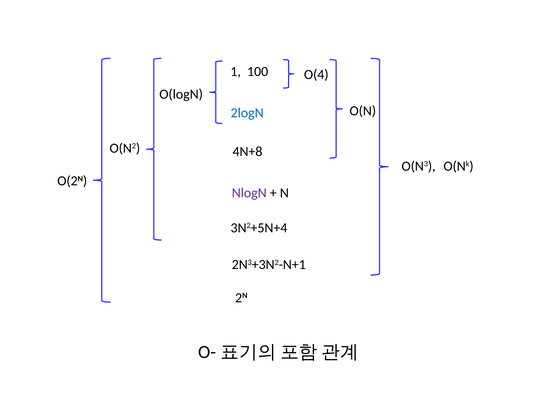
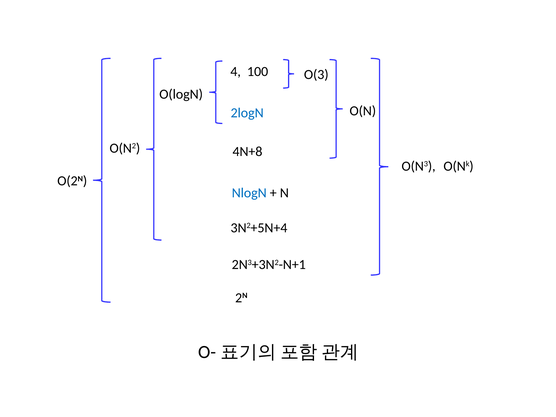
1: 1 -> 4 (236, 72)
O(4: O(4 -> O(3 (316, 75)
NlogN colour: purple -> blue (249, 193)
